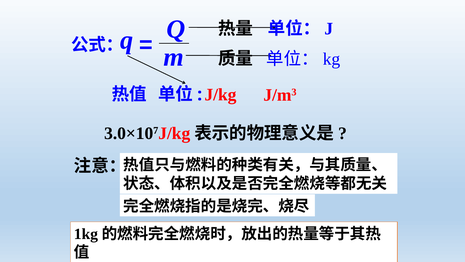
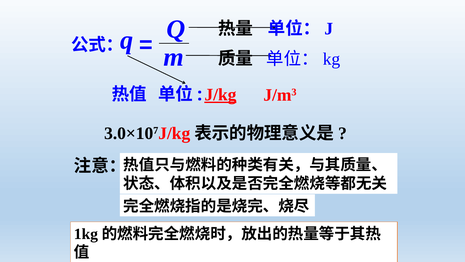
J/kg underline: none -> present (220, 95)
